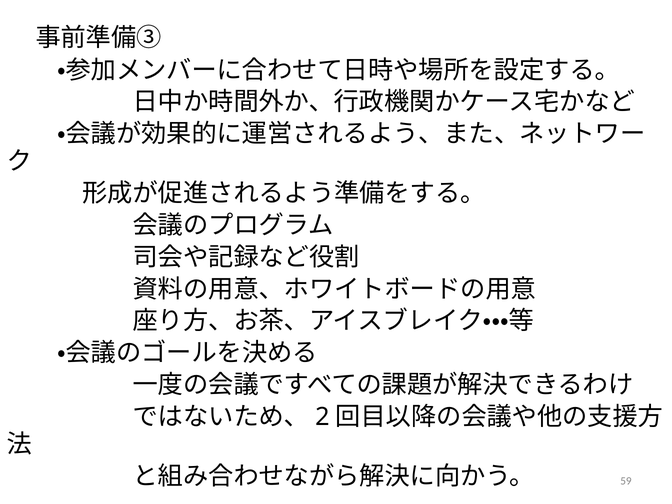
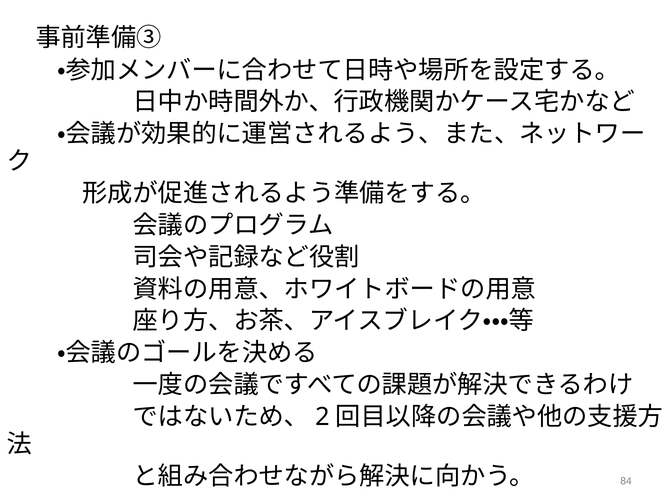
59: 59 -> 84 (626, 481)
